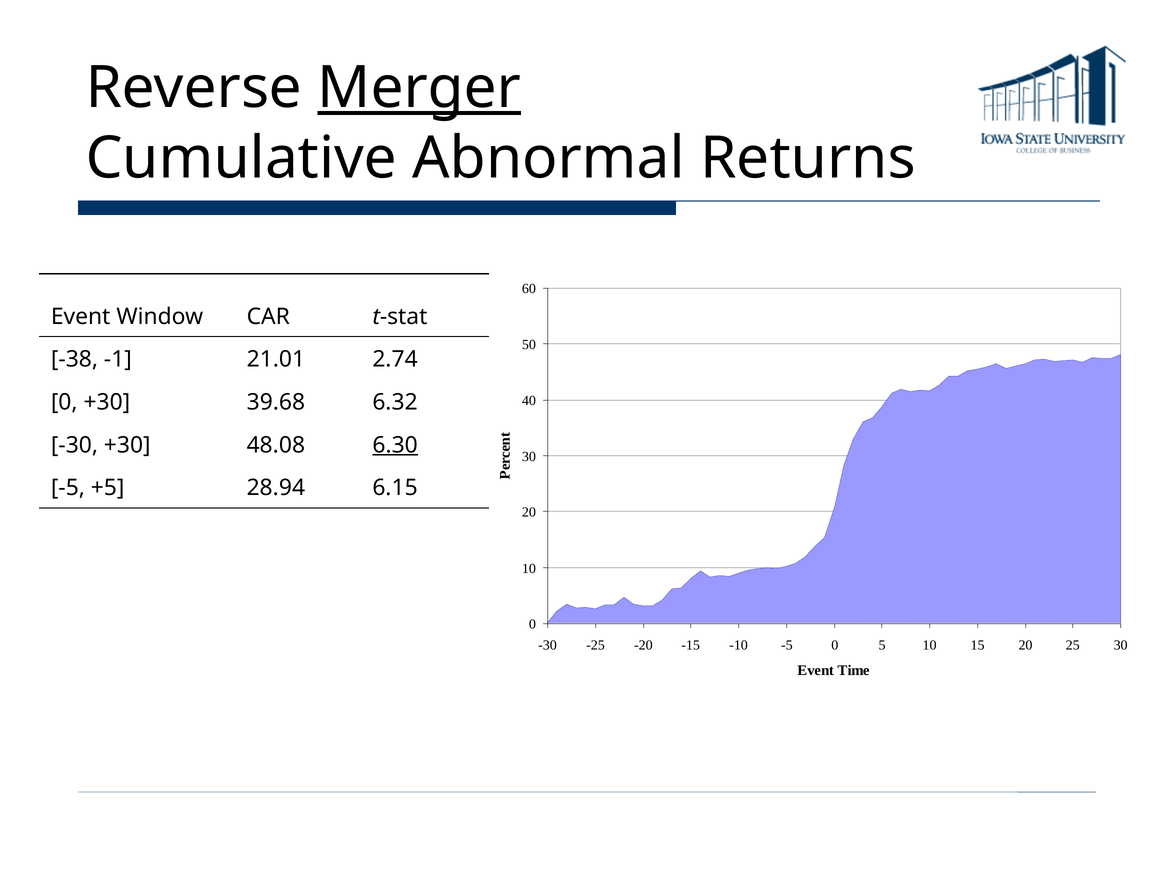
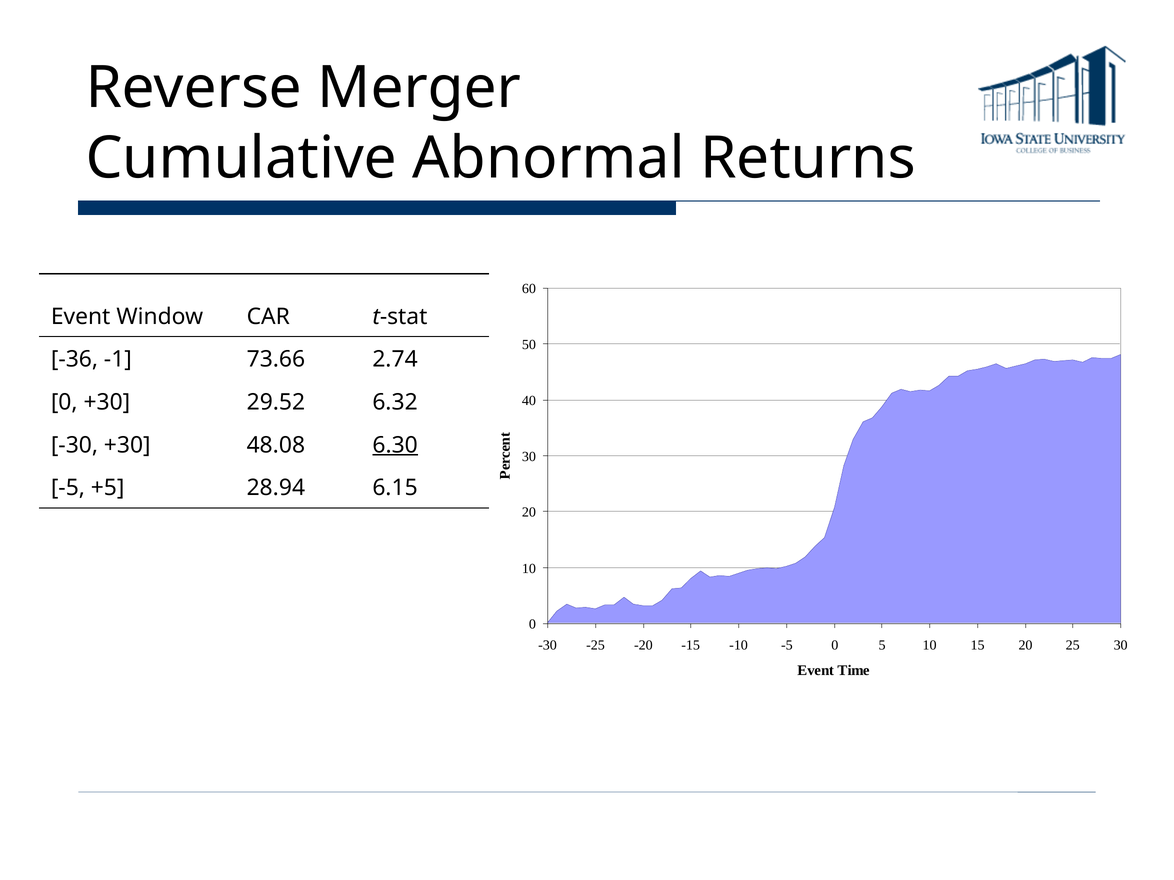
Merger underline: present -> none (419, 88)
-38: -38 -> -36 (74, 360)
21.01: 21.01 -> 73.66 (276, 360)
39.68: 39.68 -> 29.52 (276, 402)
